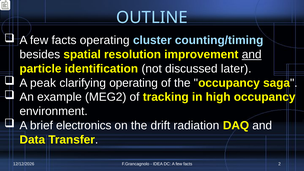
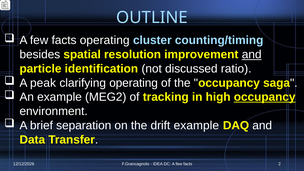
later: later -> ratio (236, 69)
occupancy underline: none -> present (265, 97)
electronics: electronics -> separation (84, 125)
drift radiation: radiation -> example (196, 125)
